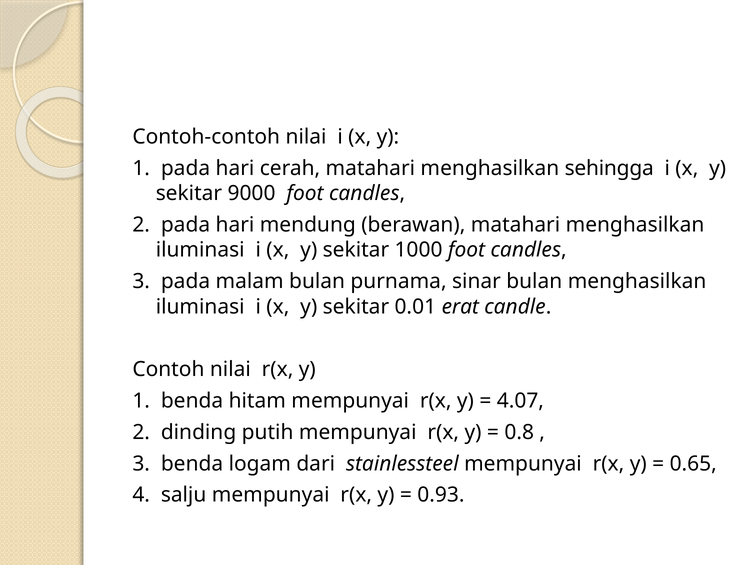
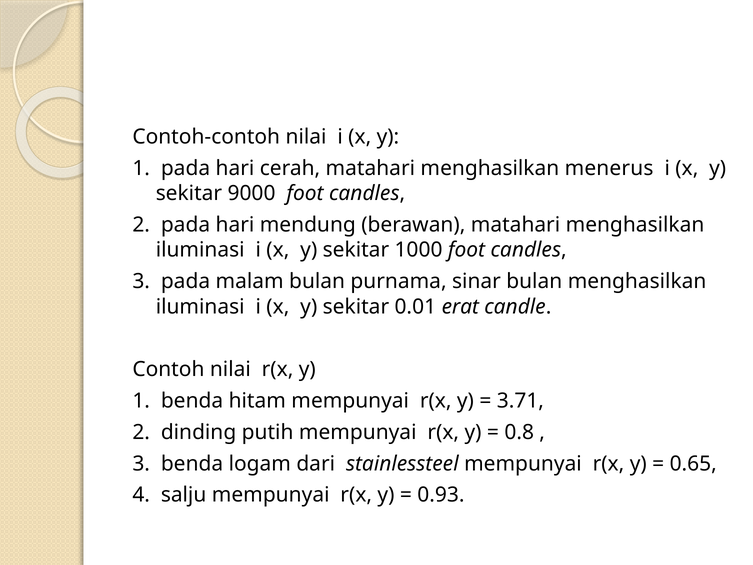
sehingga: sehingga -> menerus (609, 168)
4.07: 4.07 -> 3.71 (520, 401)
